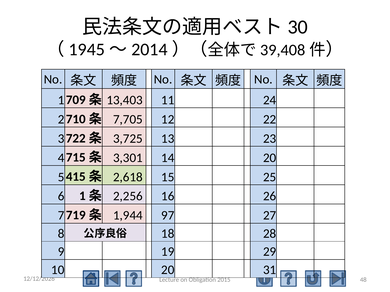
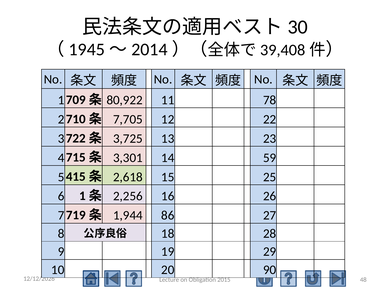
13,403: 13,403 -> 80,922 (125, 100)
24: 24 -> 78 (270, 100)
14 20: 20 -> 59 (270, 158)
97: 97 -> 86 (168, 216)
31: 31 -> 90 (270, 270)
